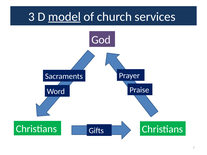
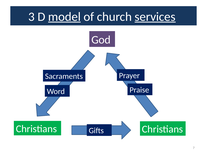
services underline: none -> present (155, 17)
